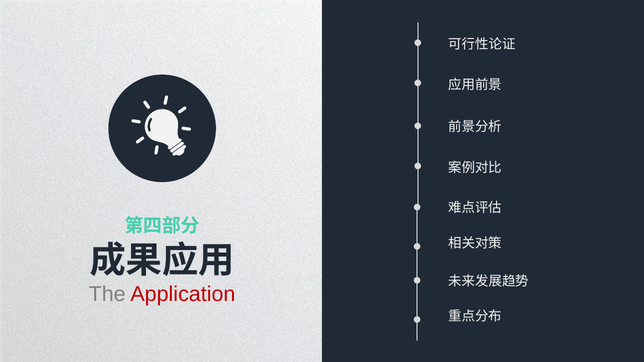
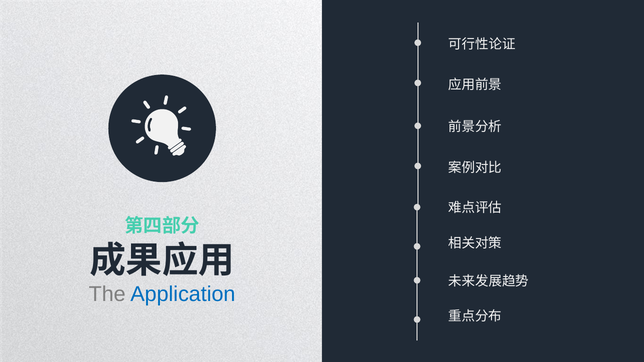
Application colour: red -> blue (183, 294)
